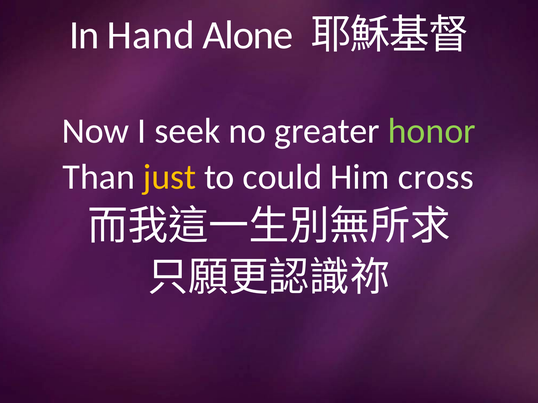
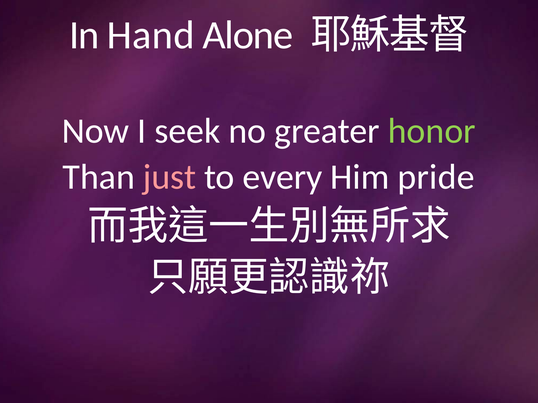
just colour: yellow -> pink (169, 177)
could: could -> every (282, 177)
cross: cross -> pride (436, 177)
